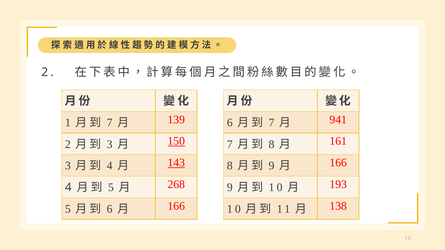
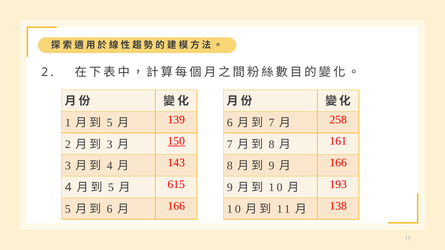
7: 7 -> 5 (110, 123)
941: 941 -> 258 (338, 120)
143 underline: present -> none (176, 163)
268: 268 -> 615 (176, 185)
